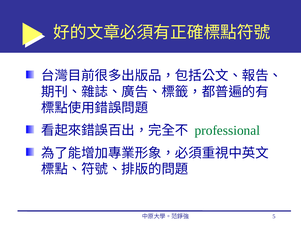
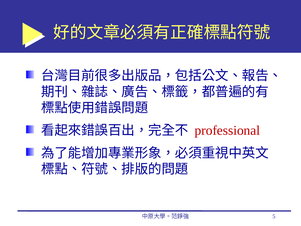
professional colour: green -> red (227, 130)
